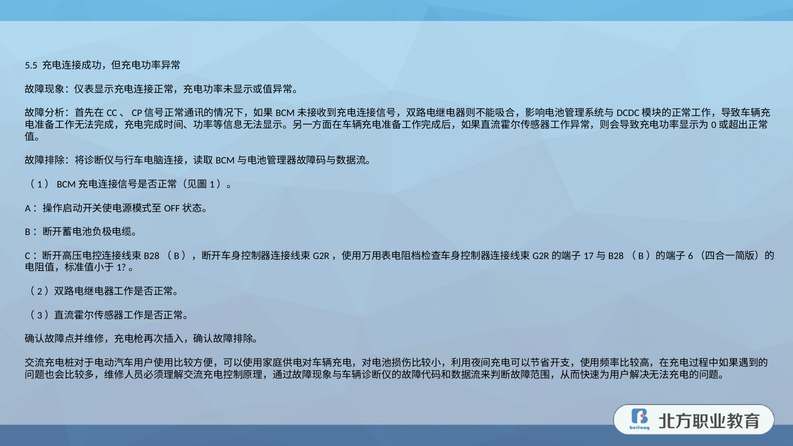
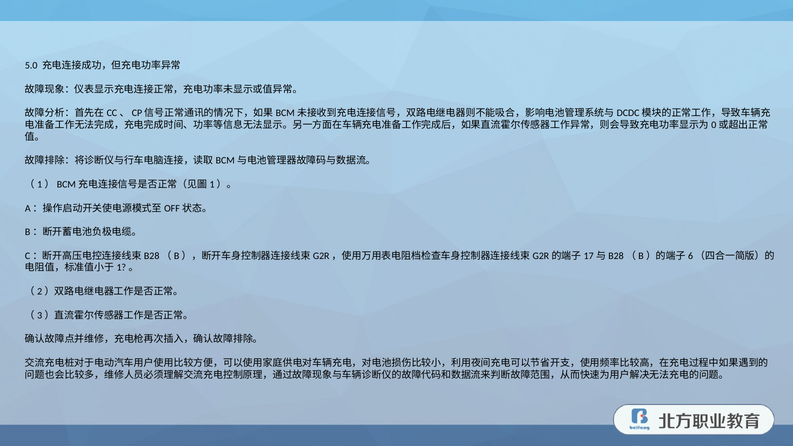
5.5: 5.5 -> 5.0 (31, 66)
